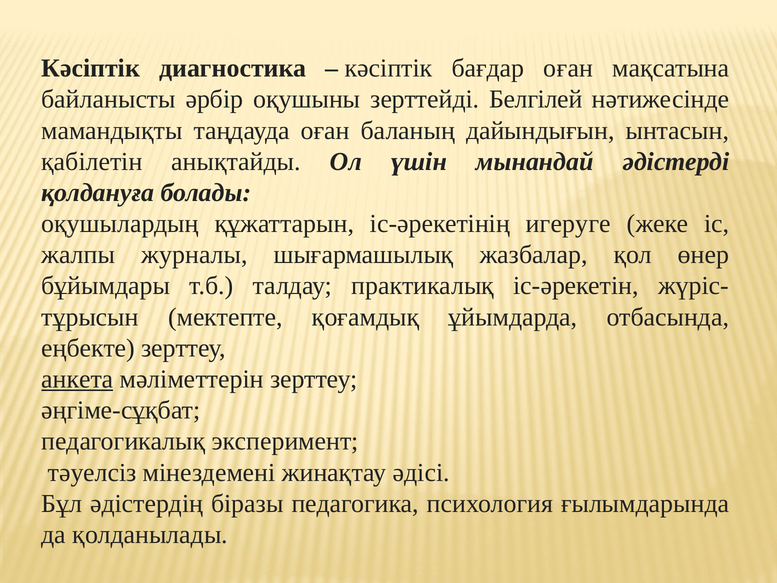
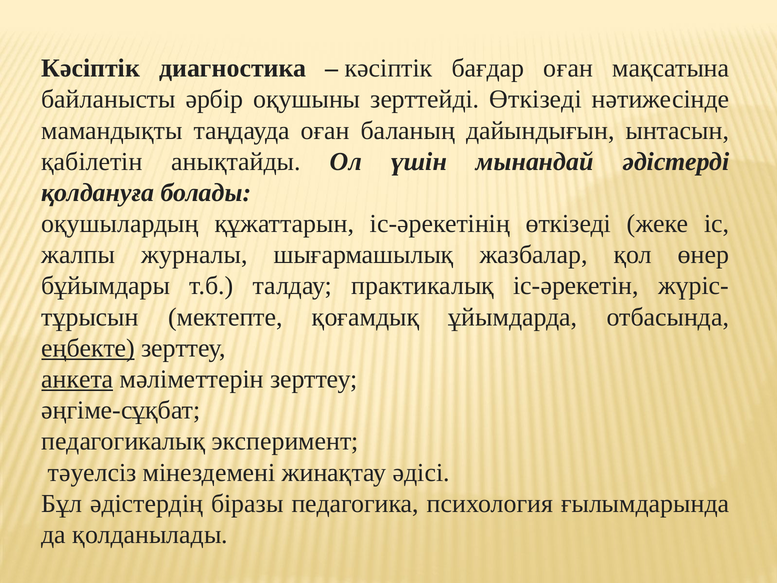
зерттейді Белгілей: Белгілей -> Өткізеді (536, 99)
іс-әрекетінің игеруге: игеруге -> өткізеді (569, 224)
еңбекте underline: none -> present (88, 348)
